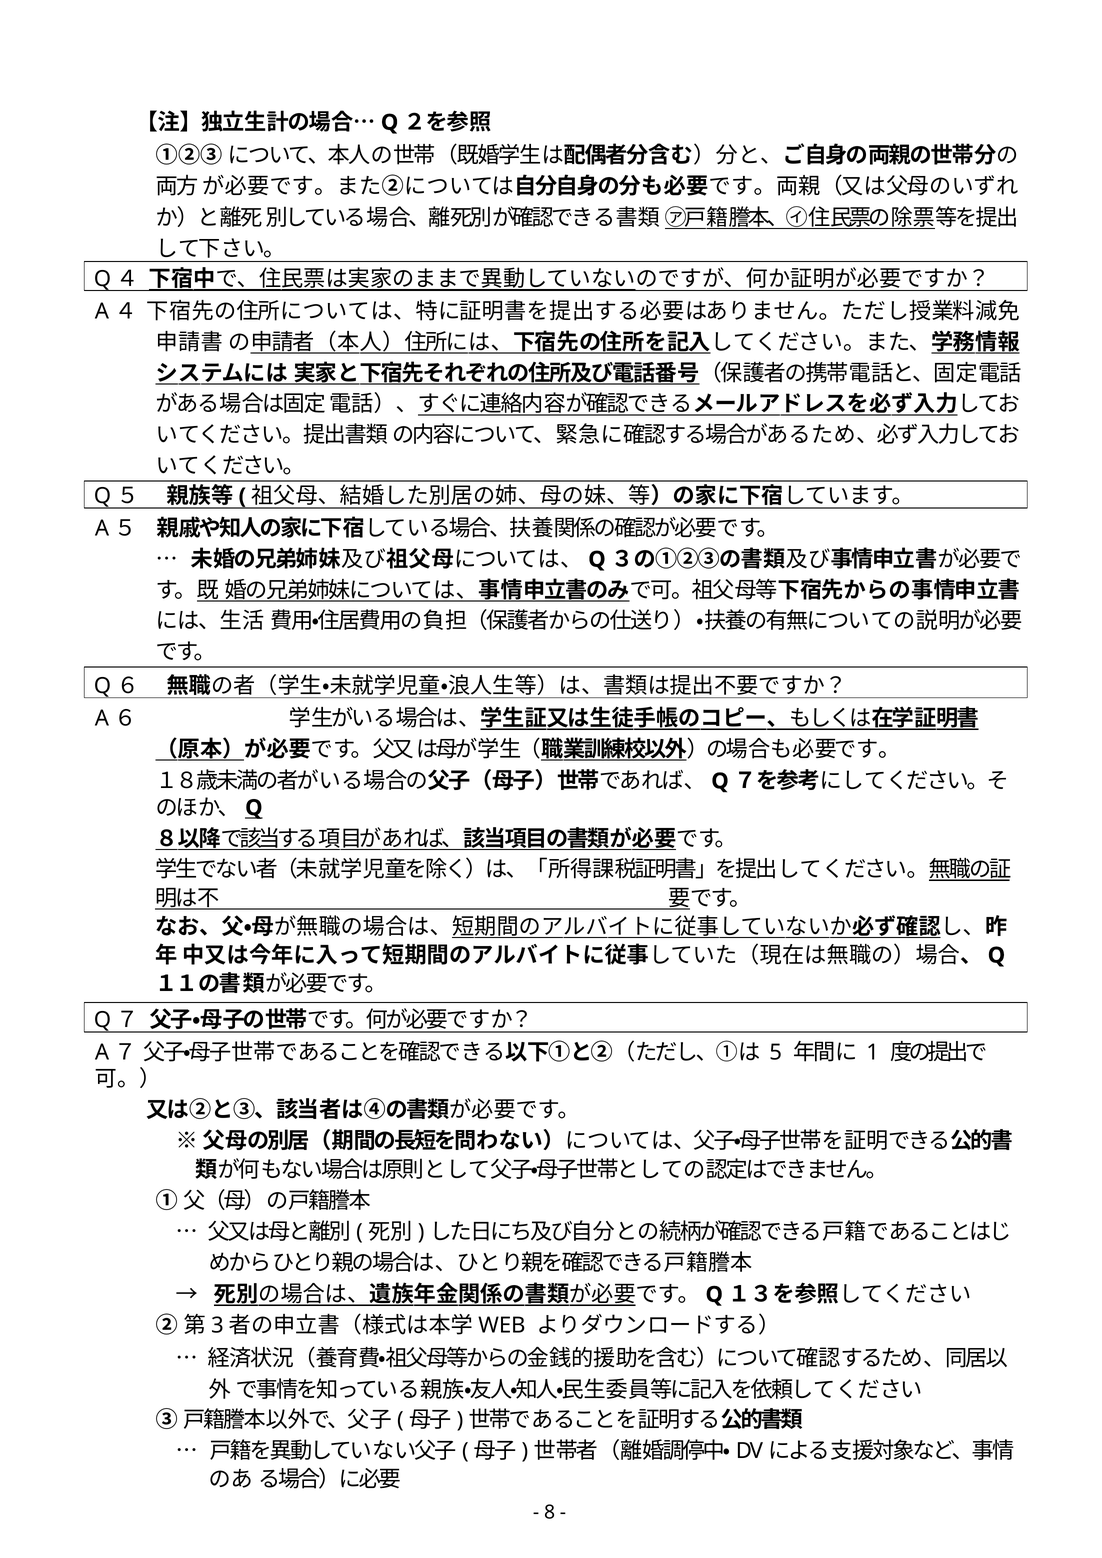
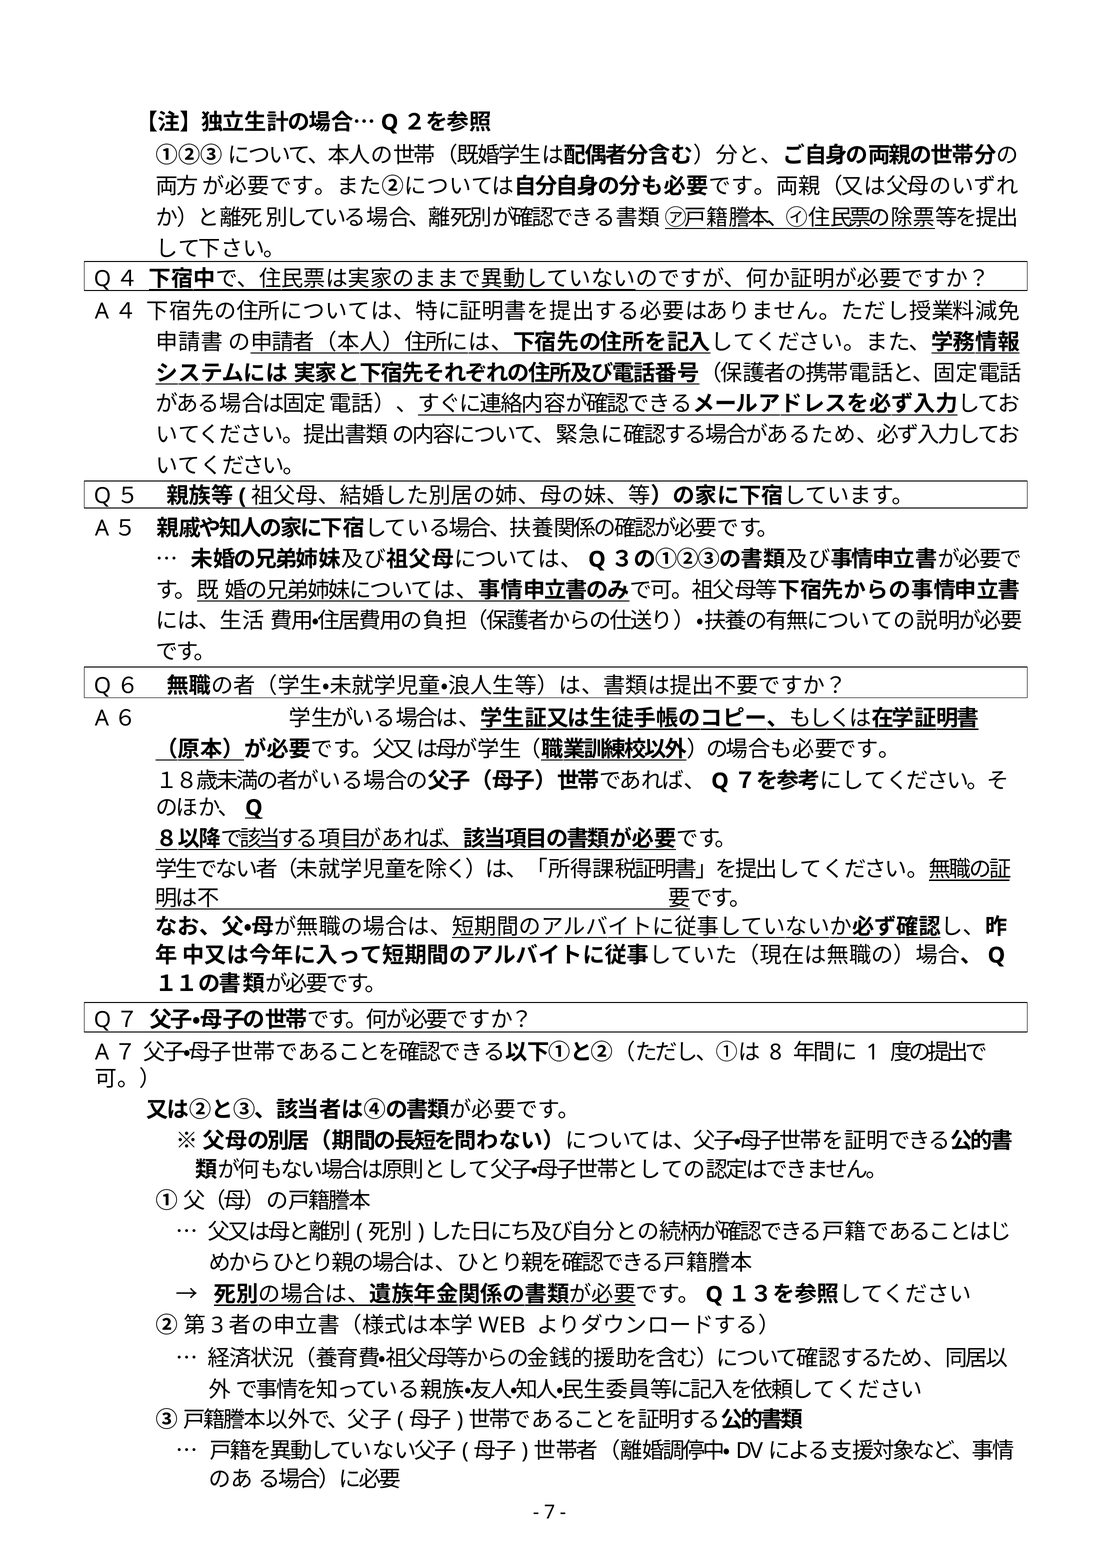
5: 5 -> 8 (776, 1052)
8: 8 -> 7 (550, 1512)
